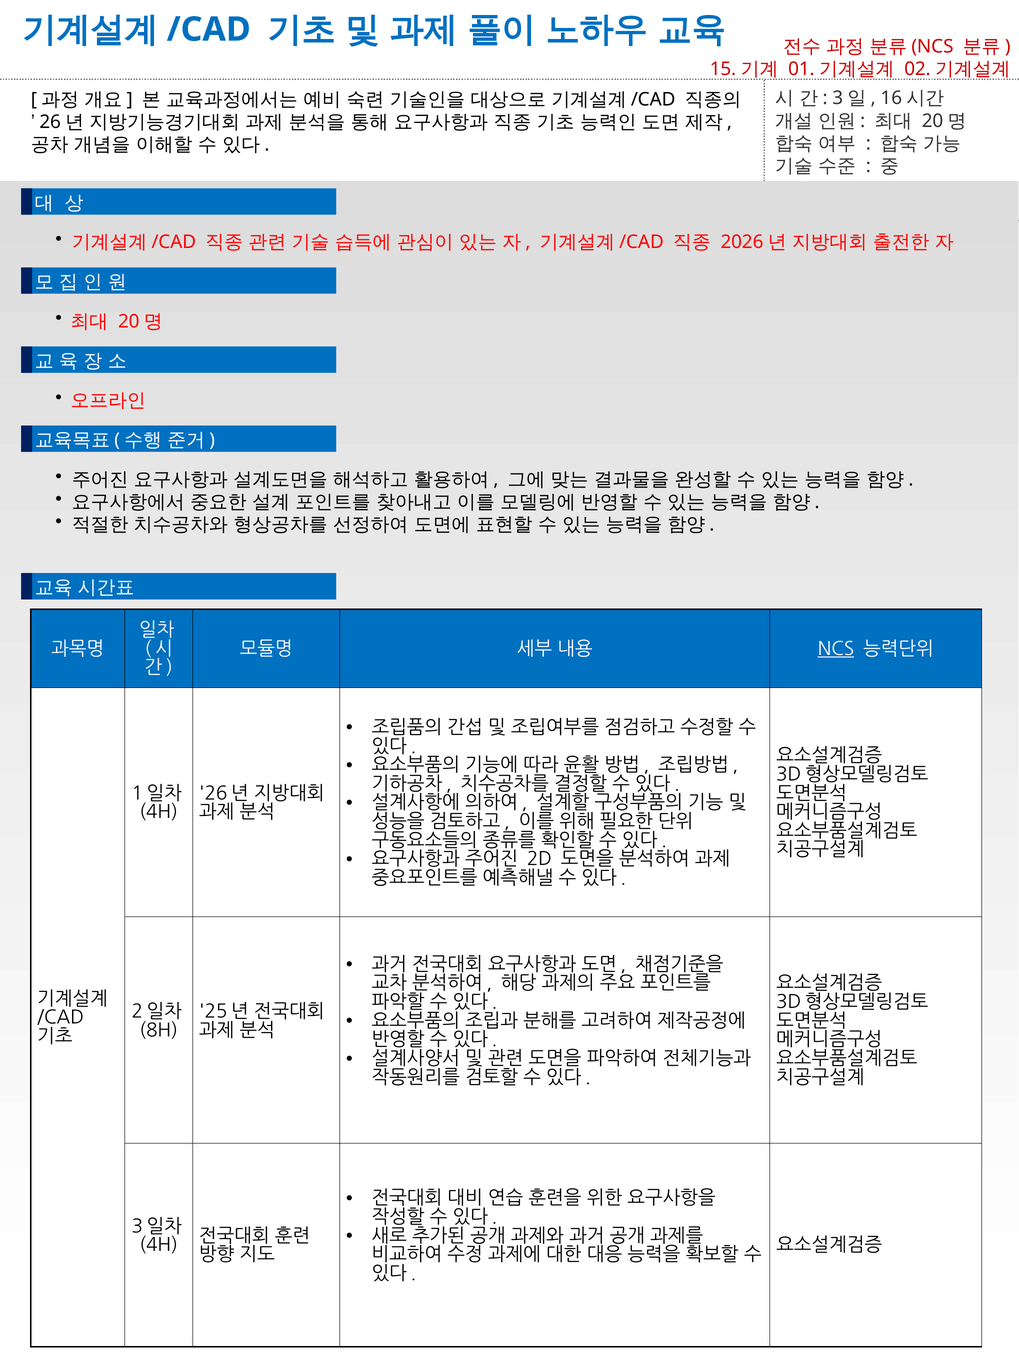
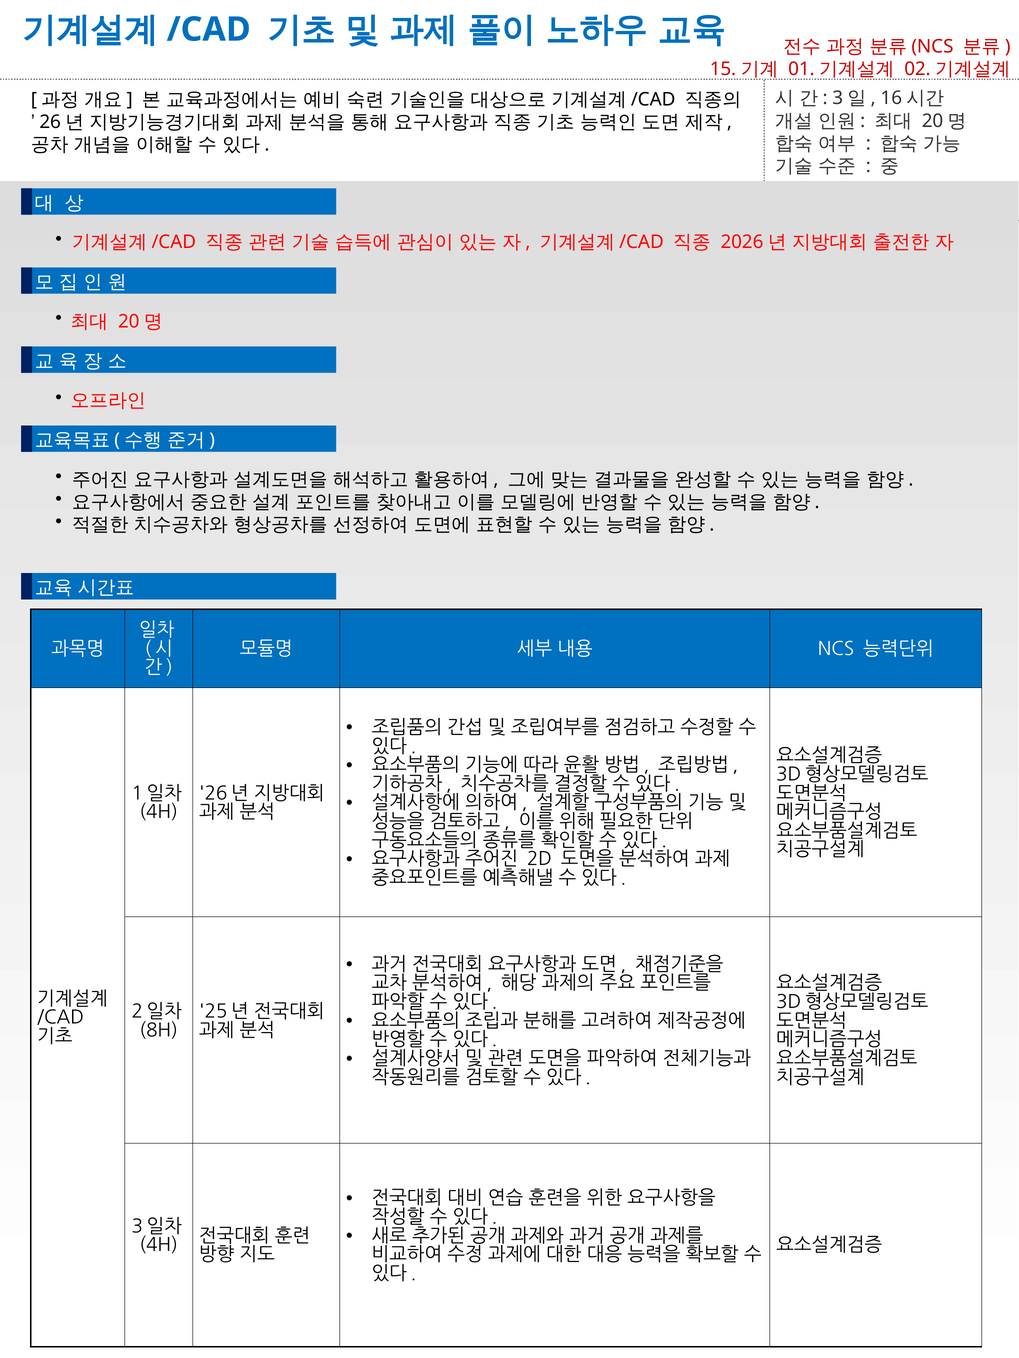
NCS underline: present -> none (836, 649)
